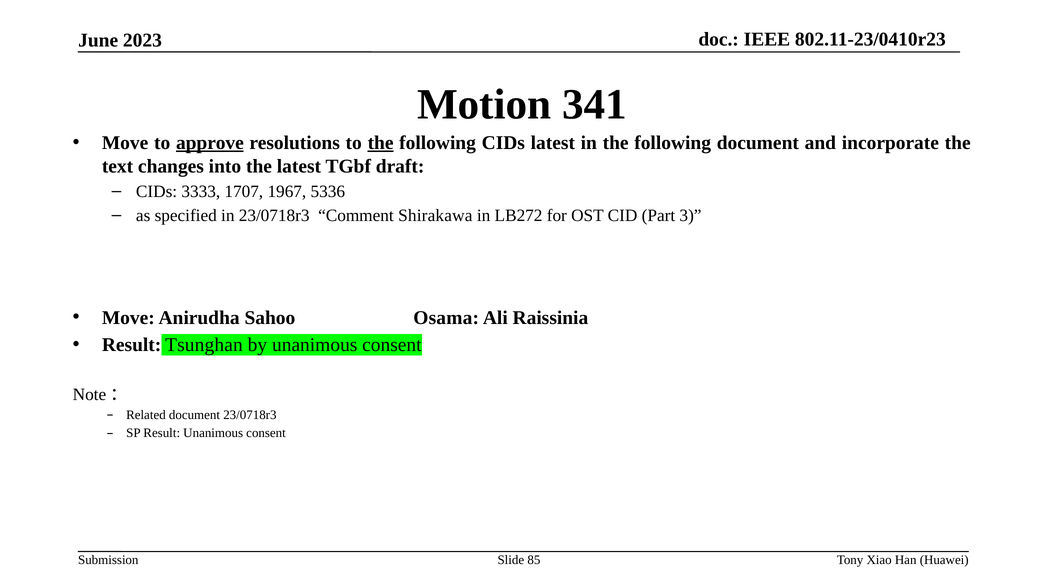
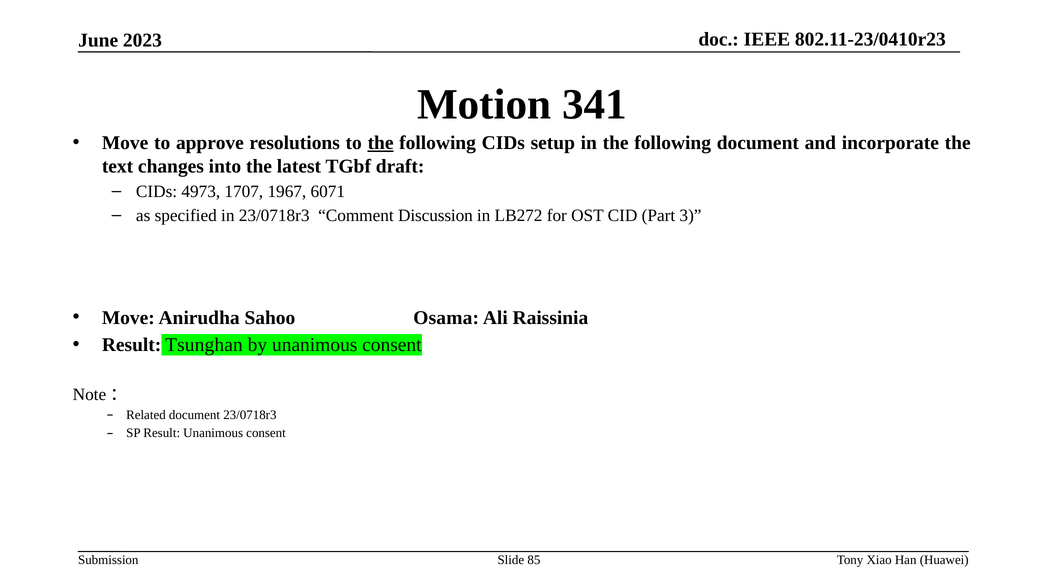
approve underline: present -> none (210, 143)
CIDs latest: latest -> setup (553, 143)
3333: 3333 -> 4973 (201, 192)
5336: 5336 -> 6071 (328, 192)
Shirakawa: Shirakawa -> Discussion (435, 216)
